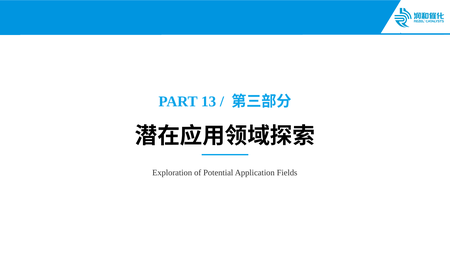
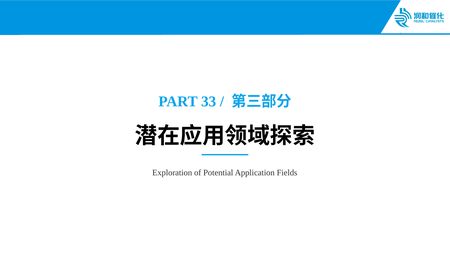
13: 13 -> 33 (209, 102)
